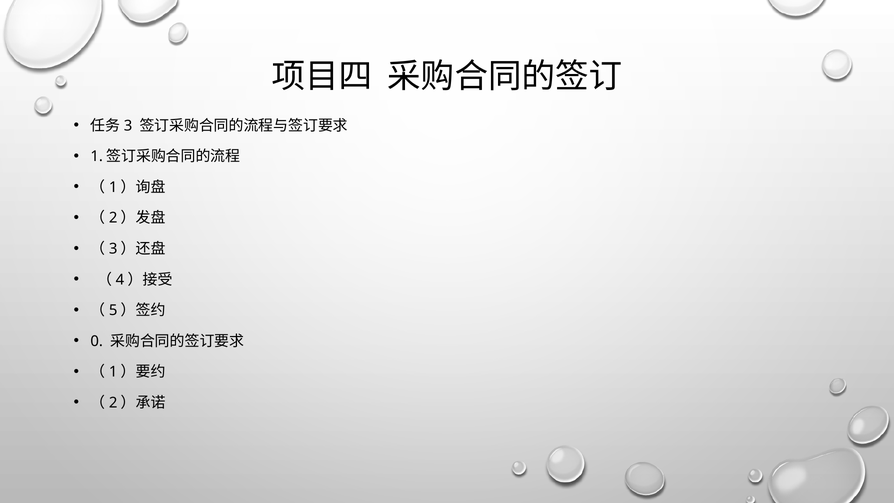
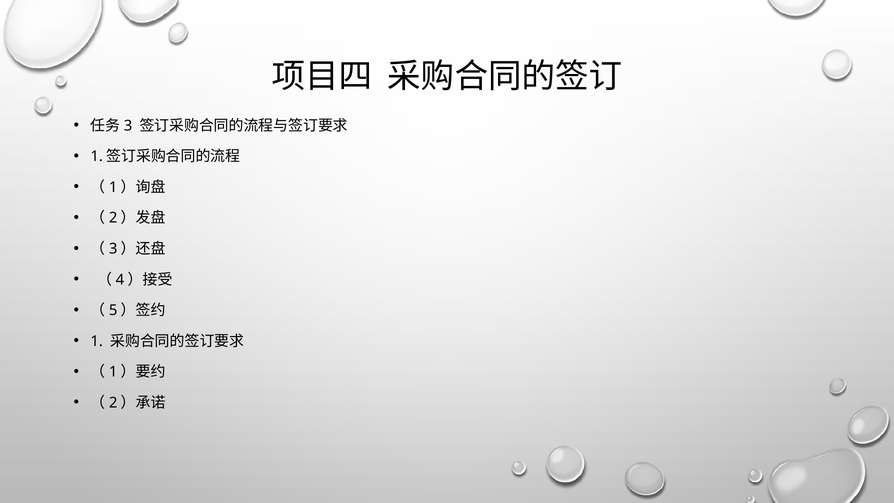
0: 0 -> 1 (97, 341)
